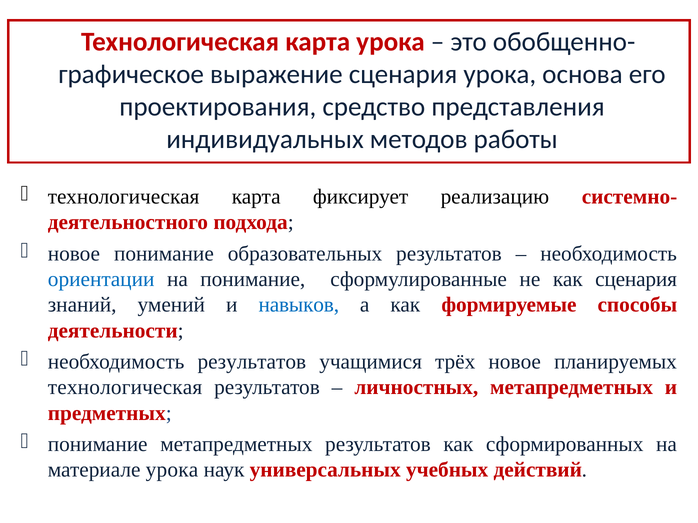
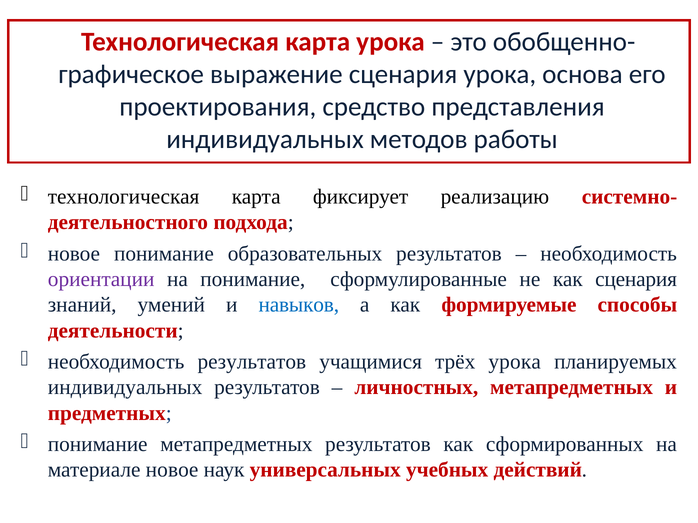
ориентации colour: blue -> purple (101, 280)
трёх новое: новое -> урока (515, 362)
технологическая: технологическая -> индивидуальных (125, 388)
материале урока: урока -> новое (172, 470)
